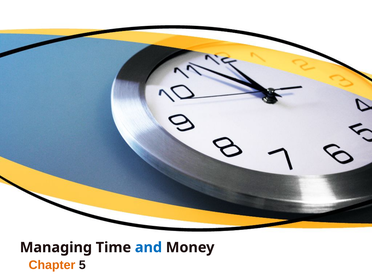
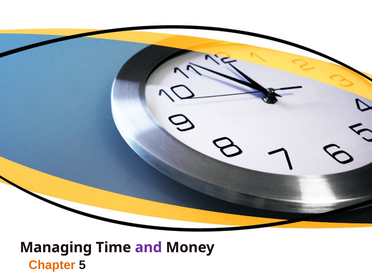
and colour: blue -> purple (148, 247)
